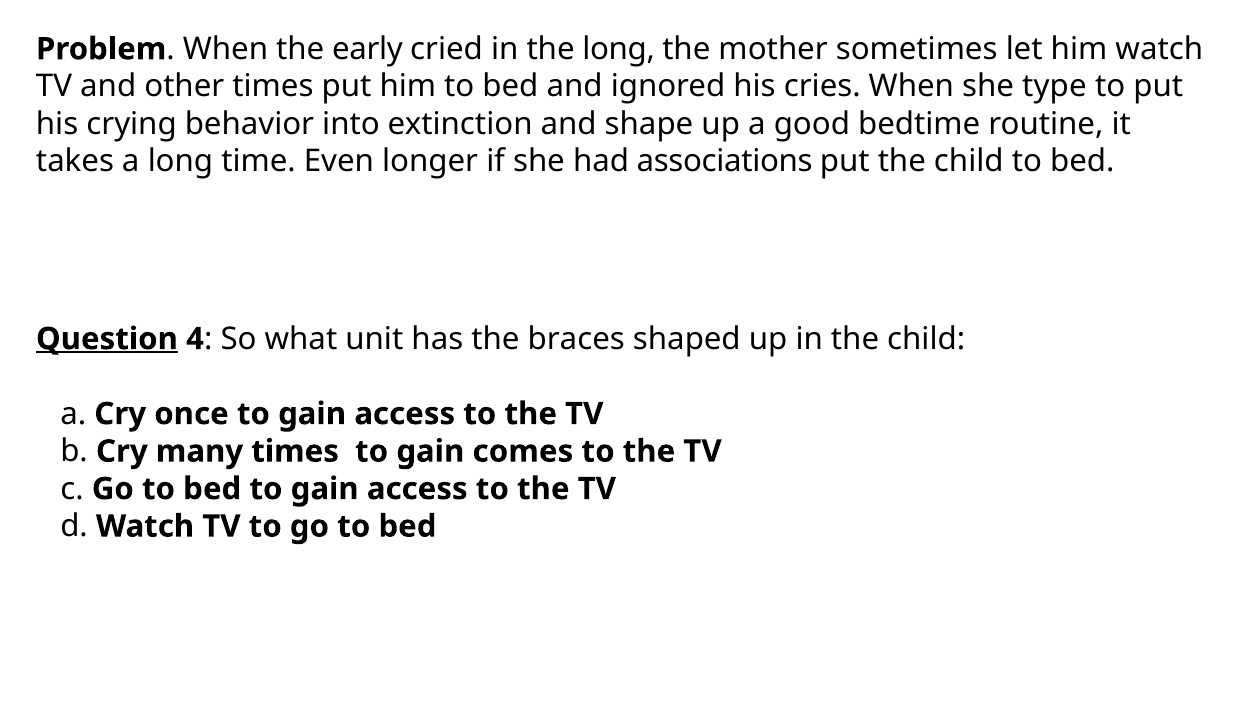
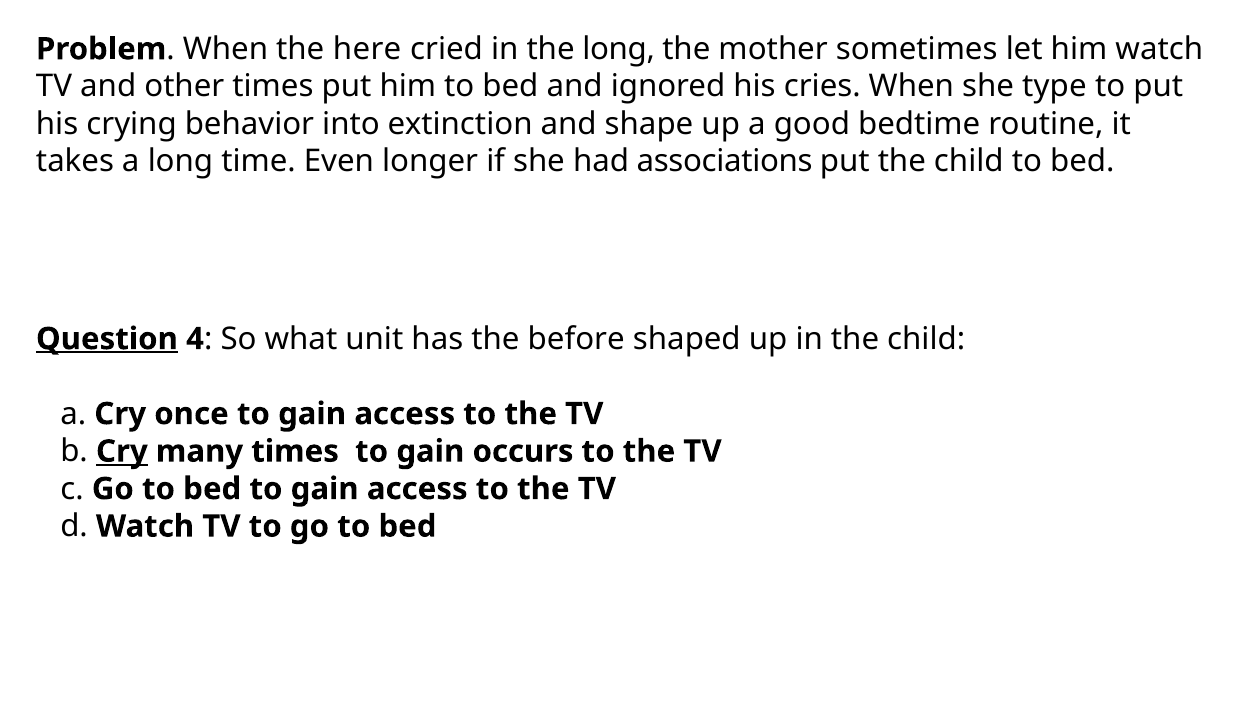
early: early -> here (367, 49)
braces: braces -> before (576, 339)
Cry underline: none -> present (122, 451)
comes: comes -> occurs (523, 451)
